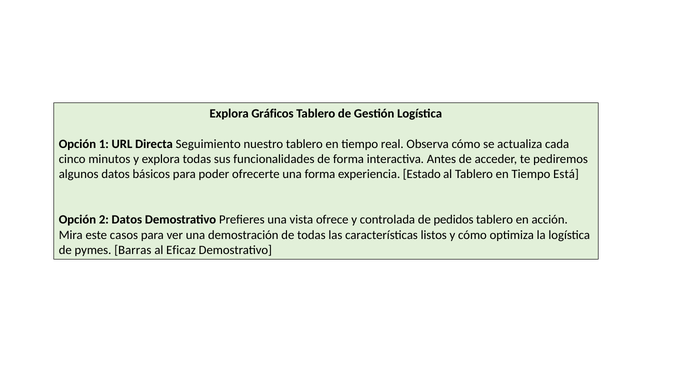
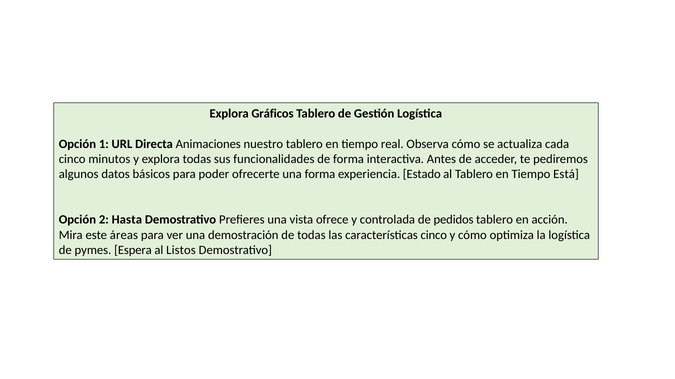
Seguimiento: Seguimiento -> Animaciones (208, 144)
2 Datos: Datos -> Hasta (127, 220)
casos: casos -> áreas (124, 235)
características listos: listos -> cinco (434, 235)
Barras: Barras -> Espera (133, 251)
Eficaz: Eficaz -> Listos (181, 251)
